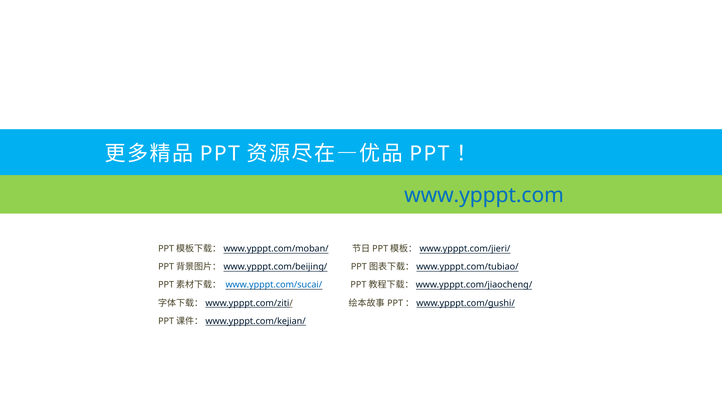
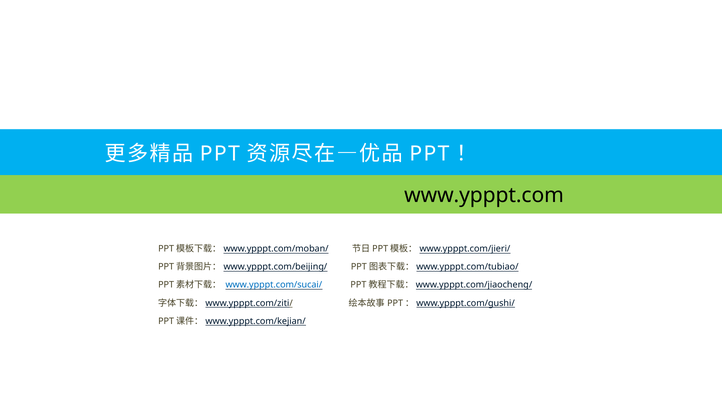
www.ypppt.com colour: blue -> black (484, 196)
